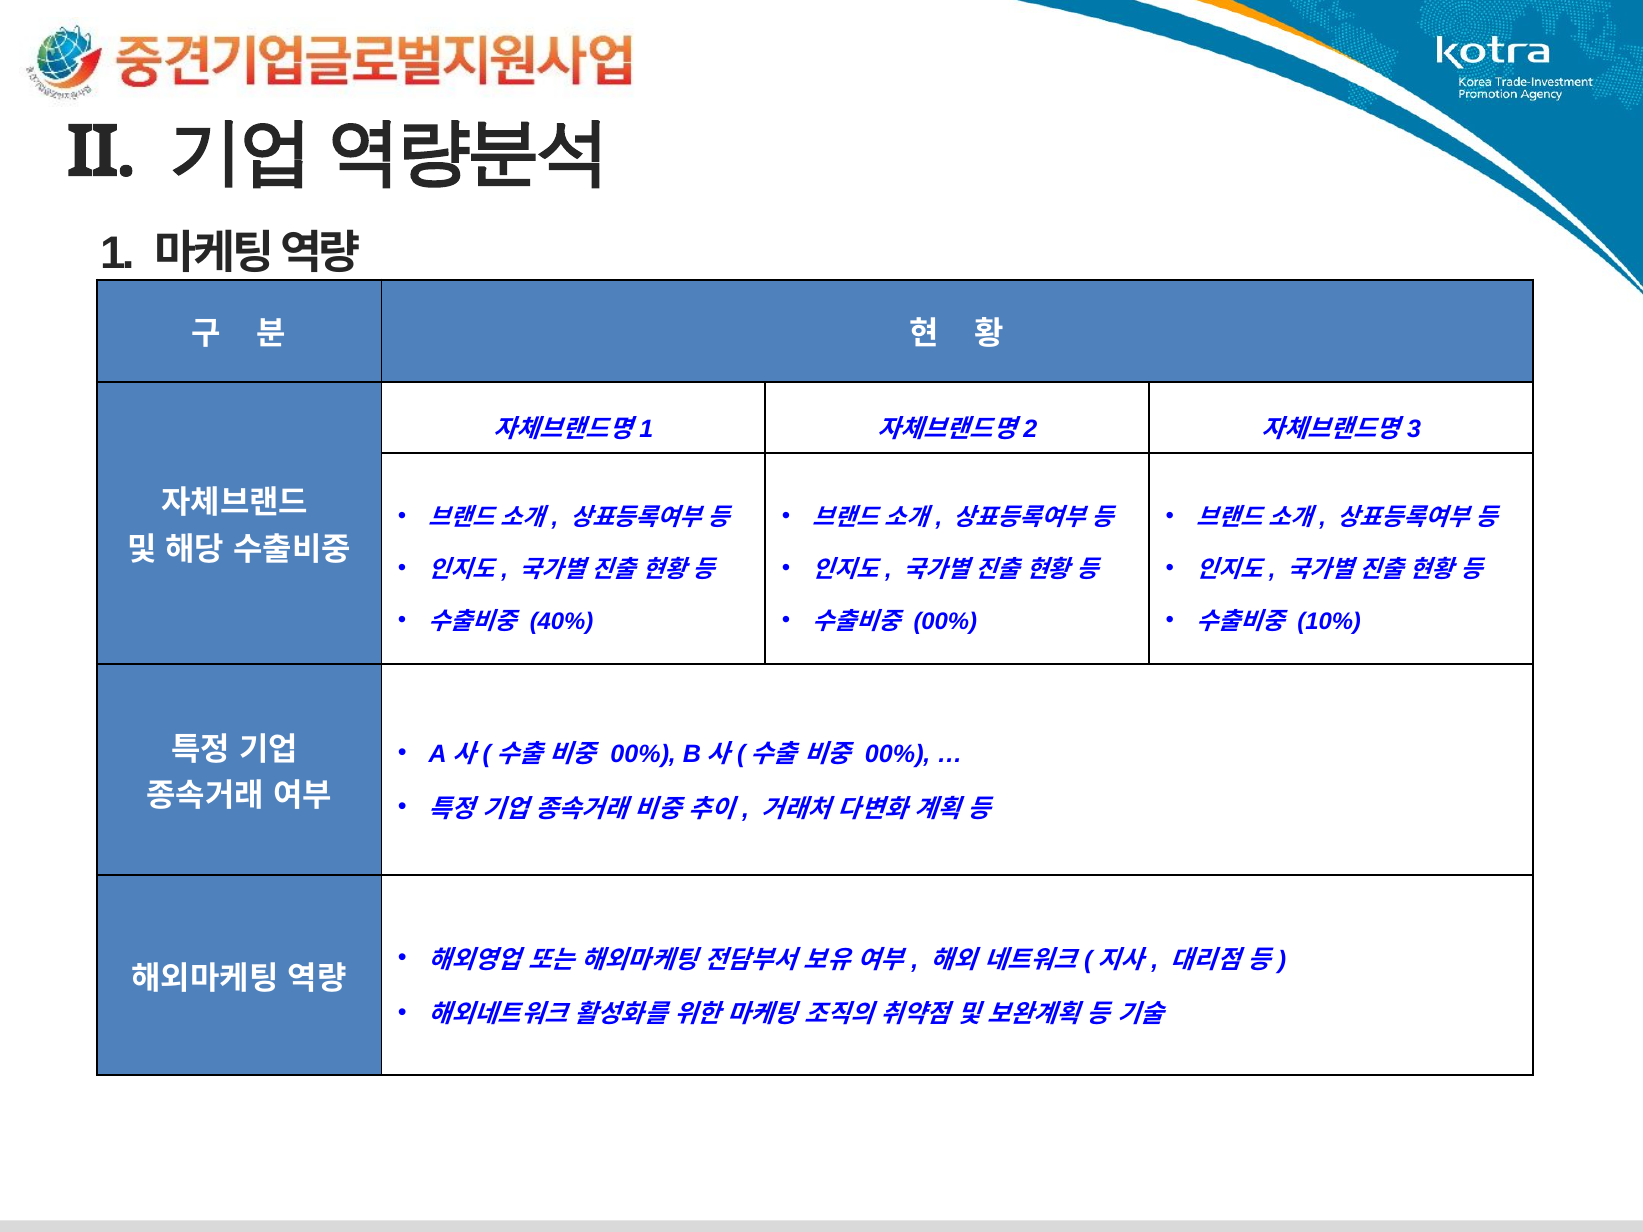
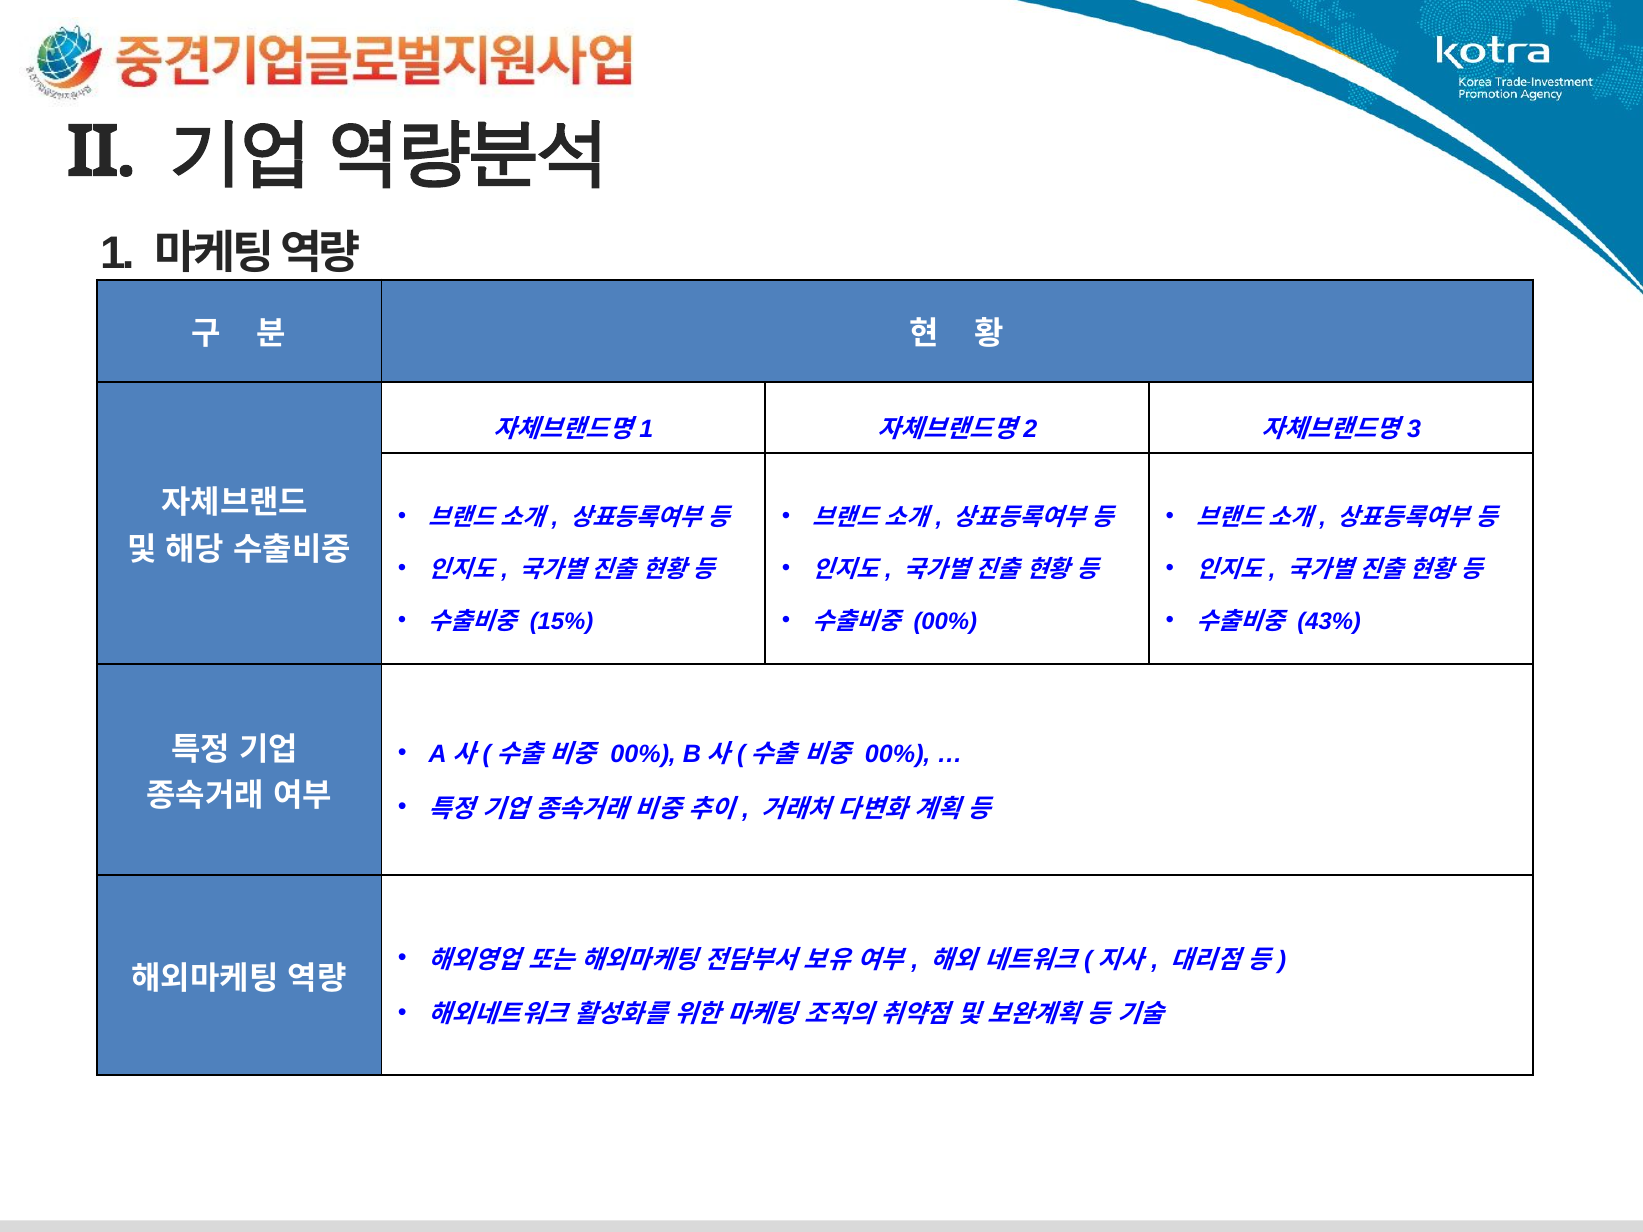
40%: 40% -> 15% (562, 622)
10%: 10% -> 43% (1329, 622)
